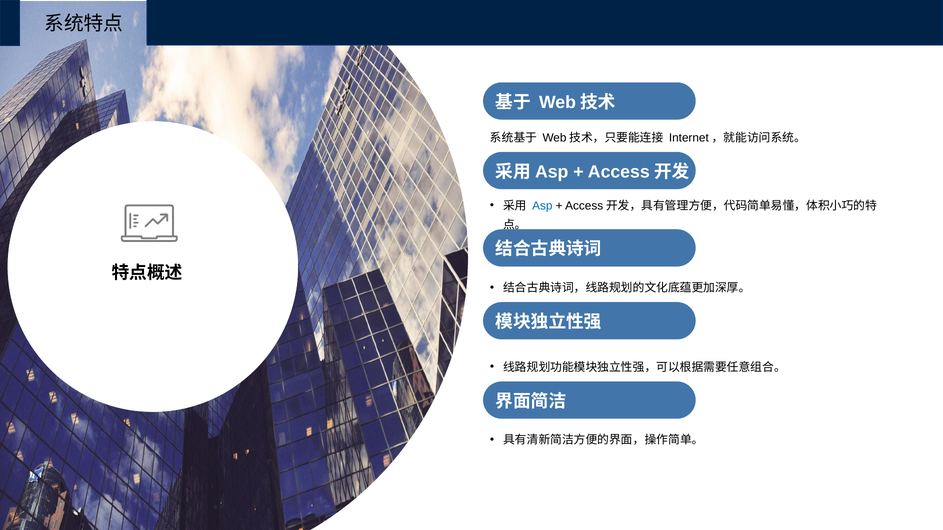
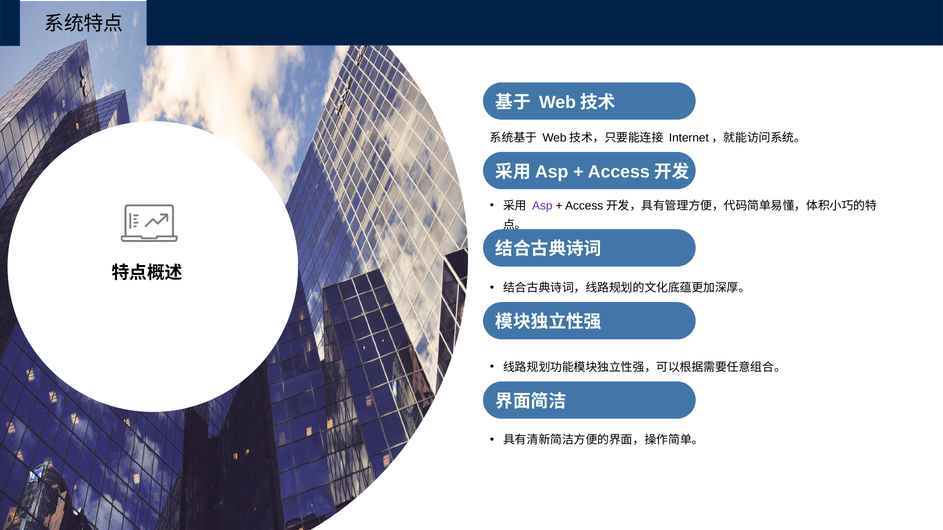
Asp colour: blue -> purple (542, 206)
